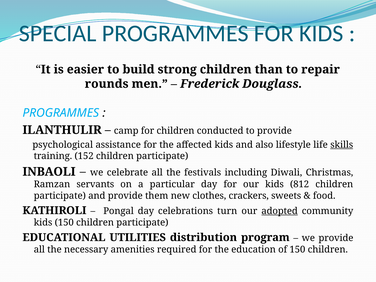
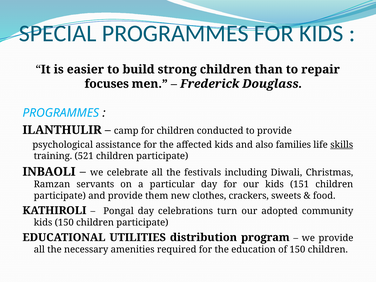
rounds: rounds -> focuses (107, 84)
lifestyle: lifestyle -> families (293, 145)
152: 152 -> 521 (84, 156)
812: 812 -> 151 (300, 184)
adopted underline: present -> none (280, 211)
